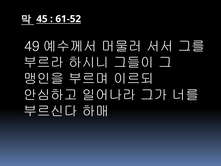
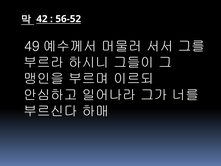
45: 45 -> 42 (42, 19)
61-52: 61-52 -> 56-52 (68, 19)
